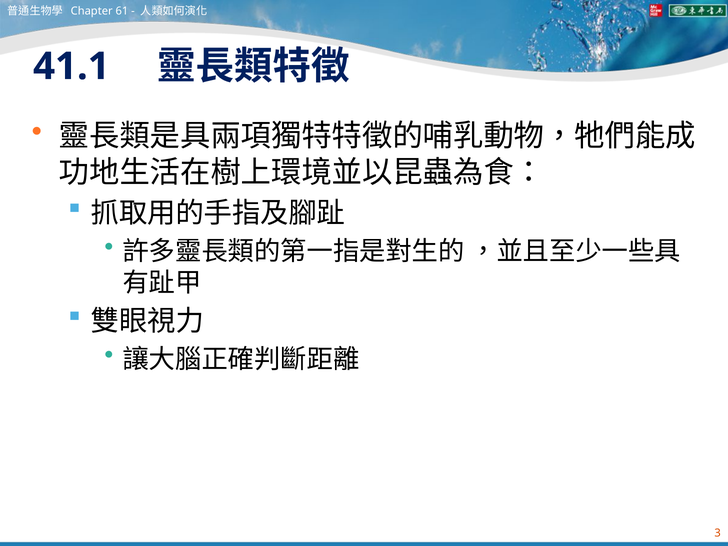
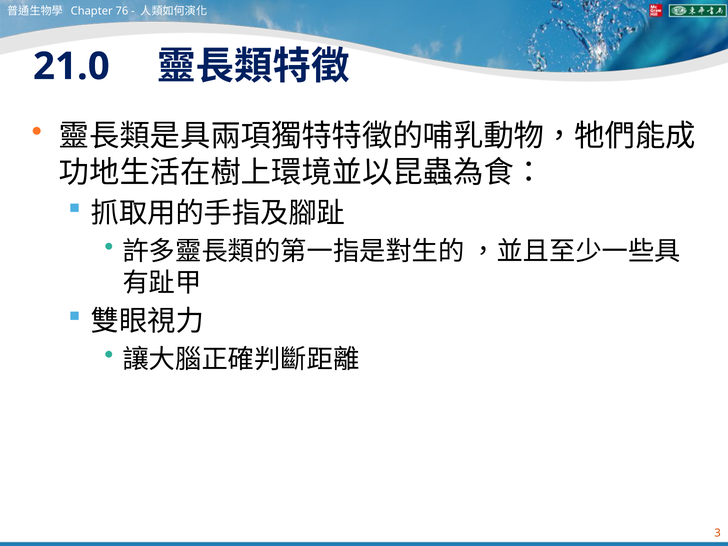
61: 61 -> 76 (122, 11)
41.1: 41.1 -> 21.0 (71, 66)
